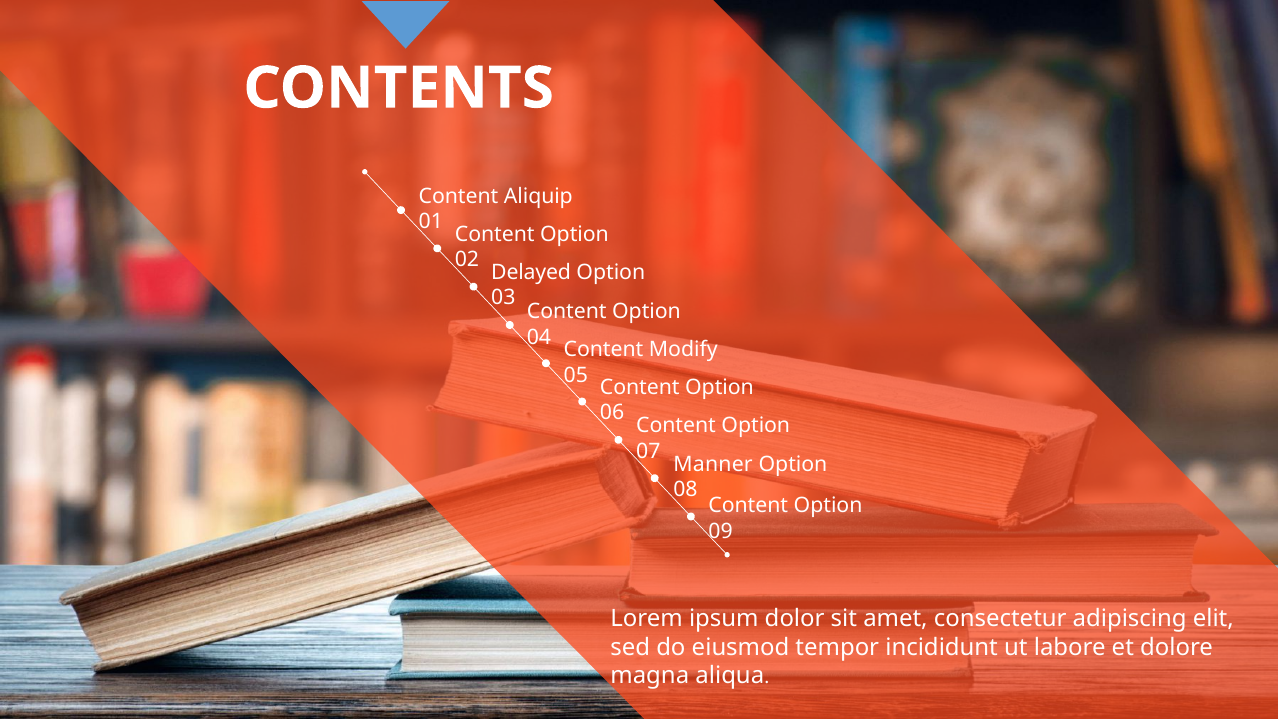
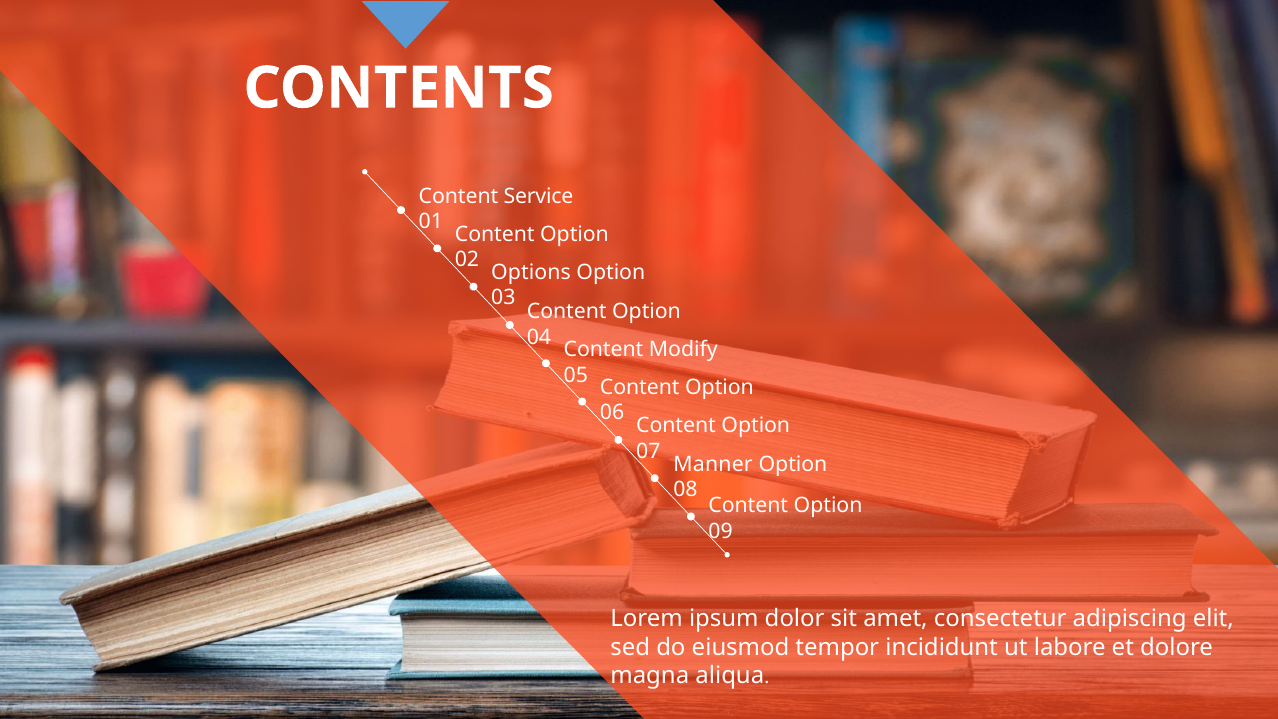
Aliquip: Aliquip -> Service (538, 196)
Delayed: Delayed -> Options (531, 272)
